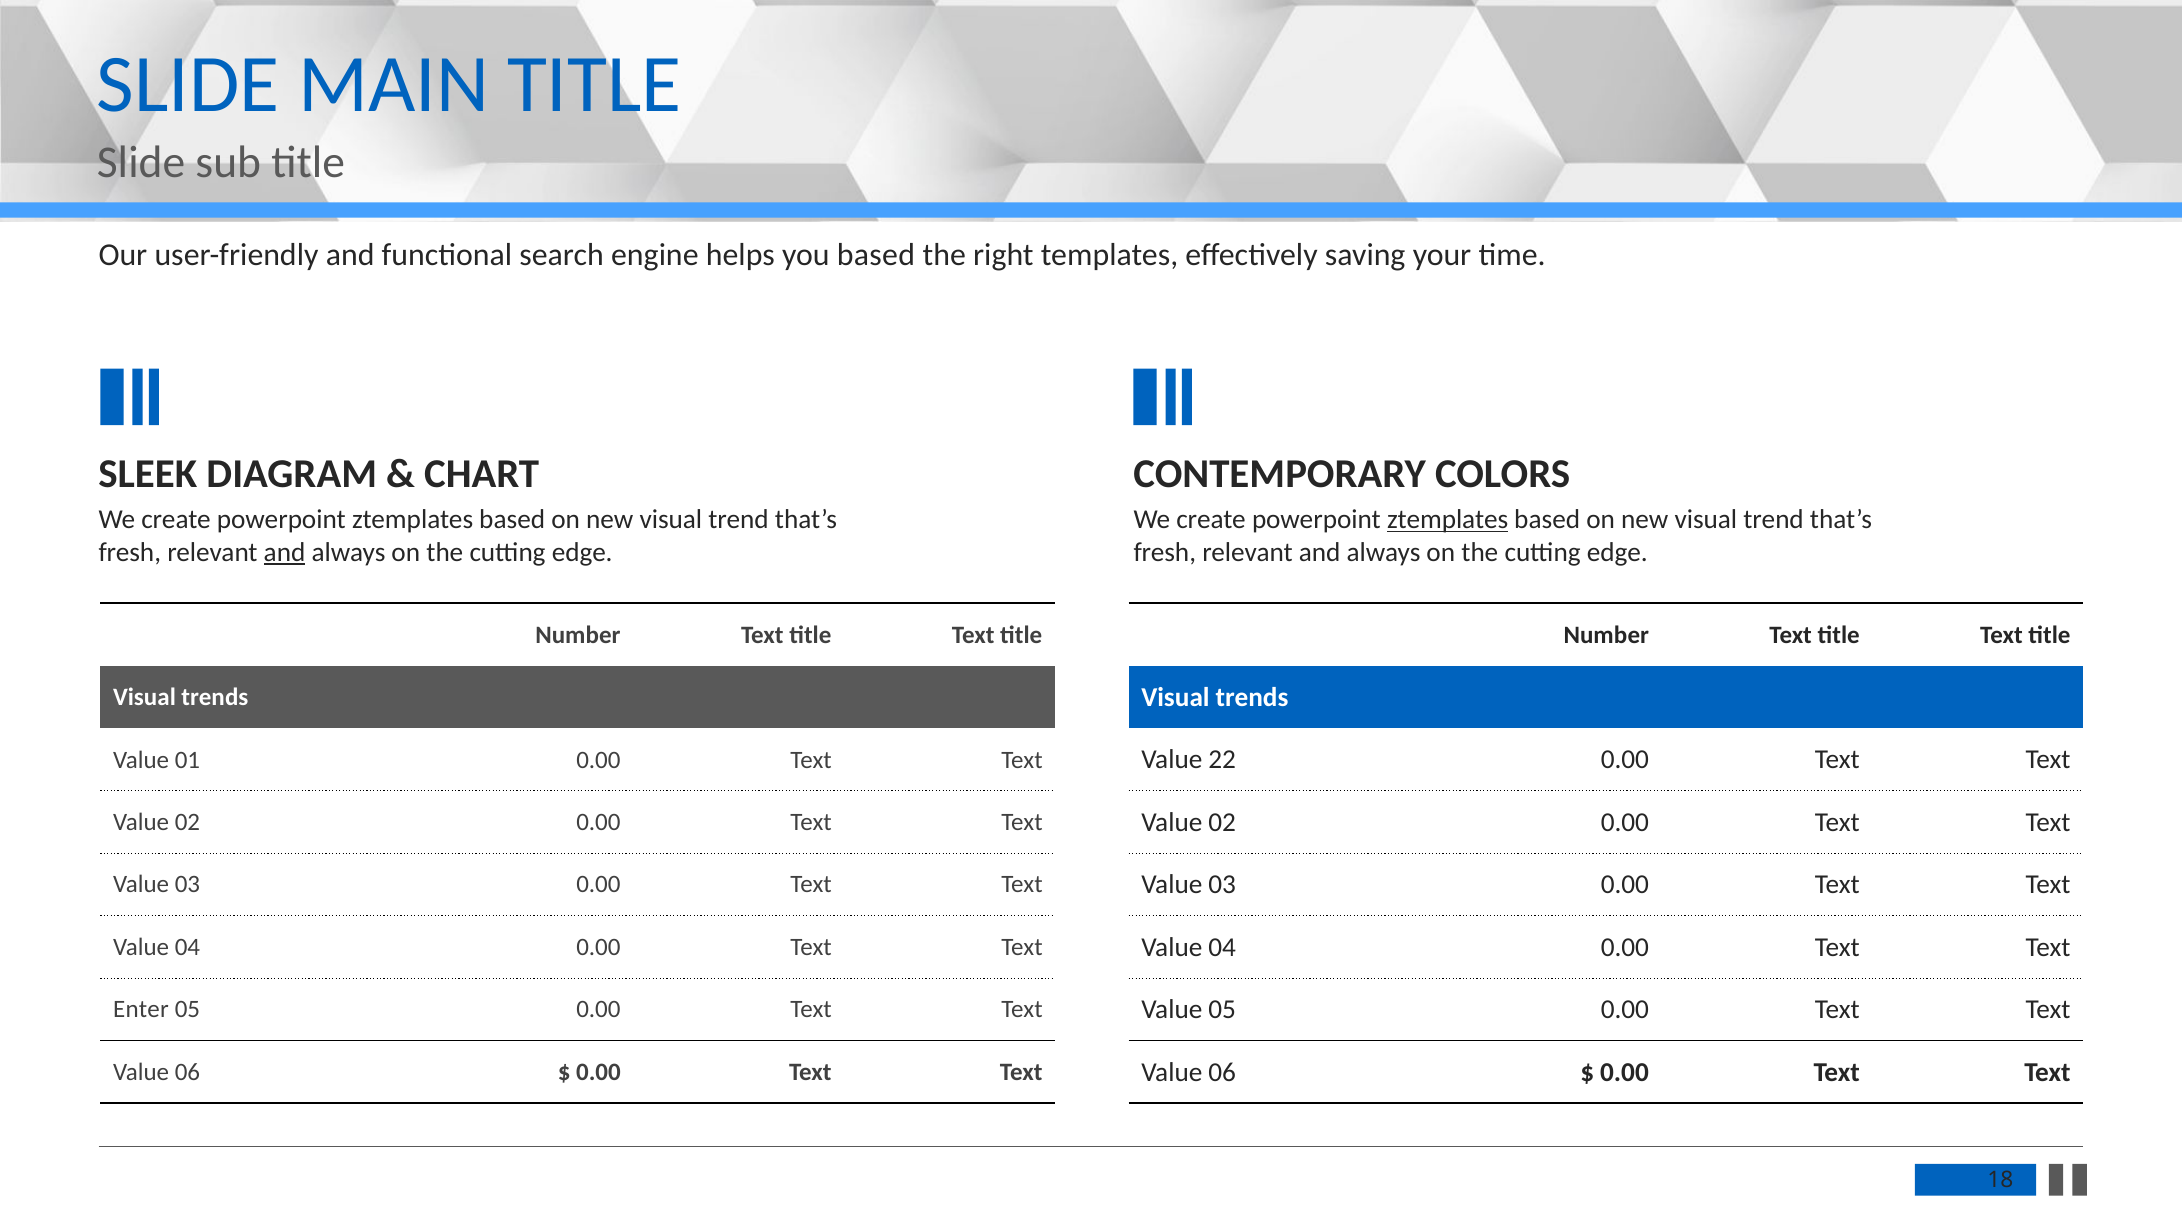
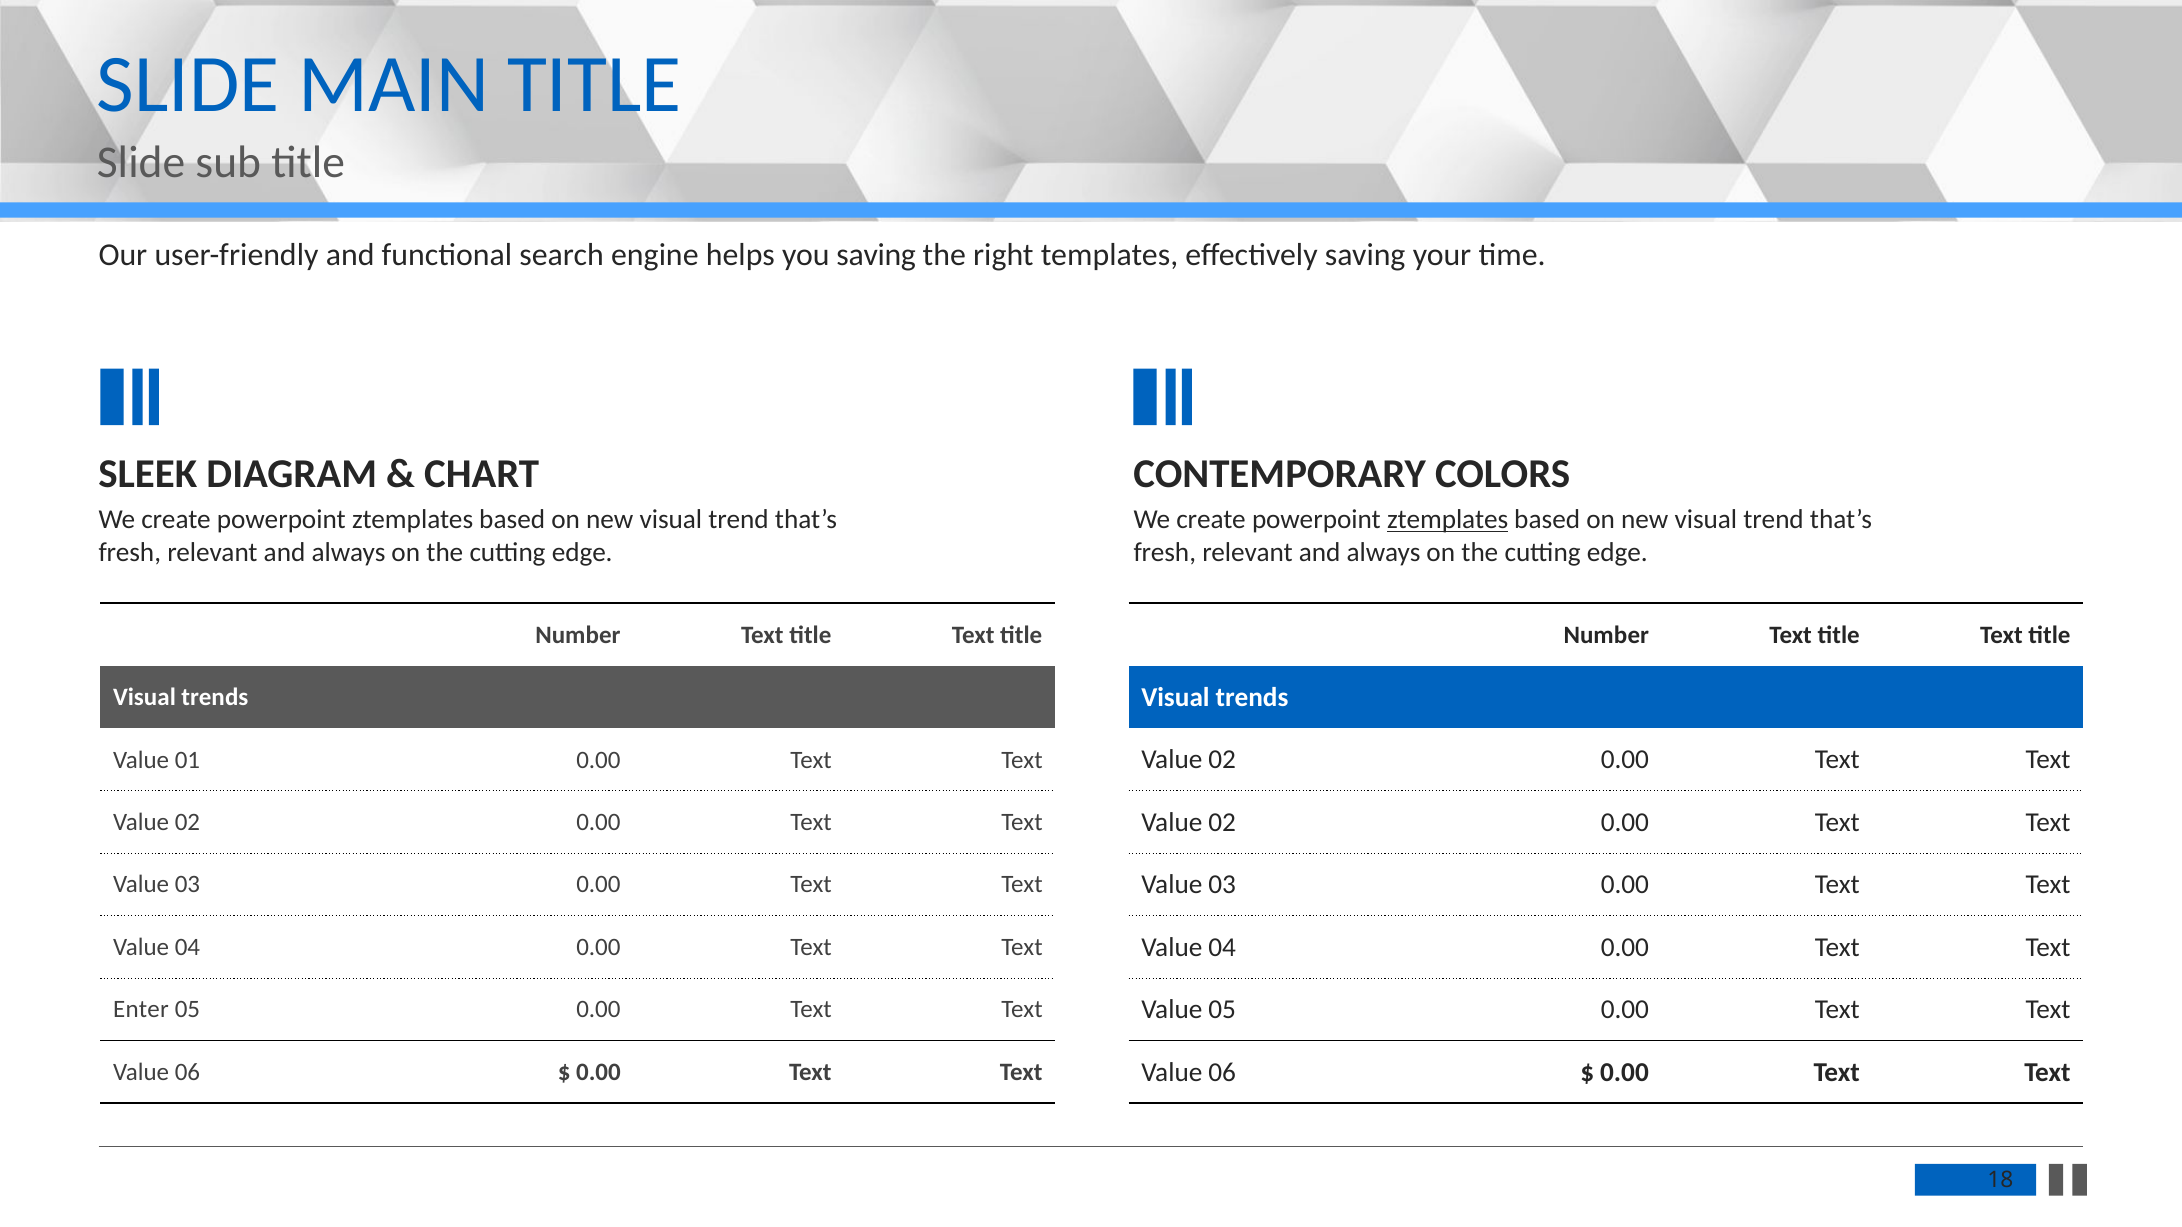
you based: based -> saving (876, 255)
and underline: present -> none (285, 552)
22: 22 -> 02 (1222, 760)
